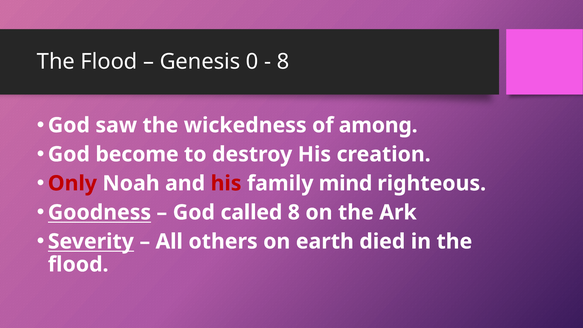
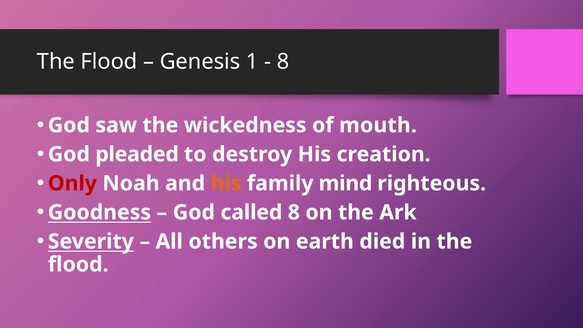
0: 0 -> 1 (252, 62)
among: among -> mouth (378, 125)
become: become -> pleaded (137, 154)
his colour: red -> orange (226, 183)
